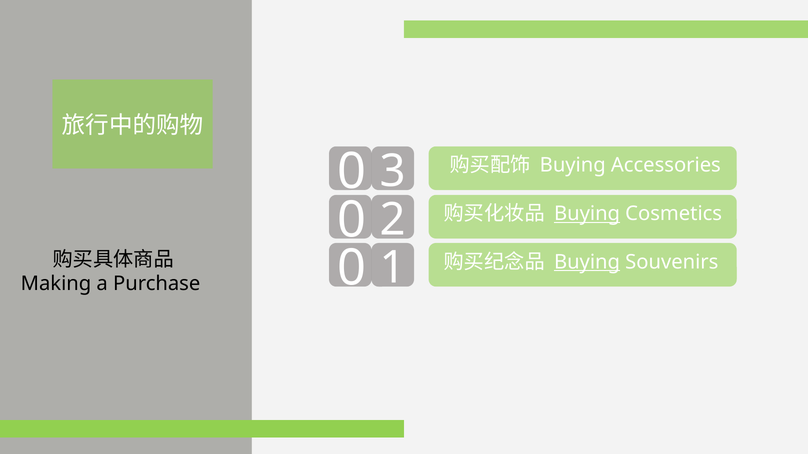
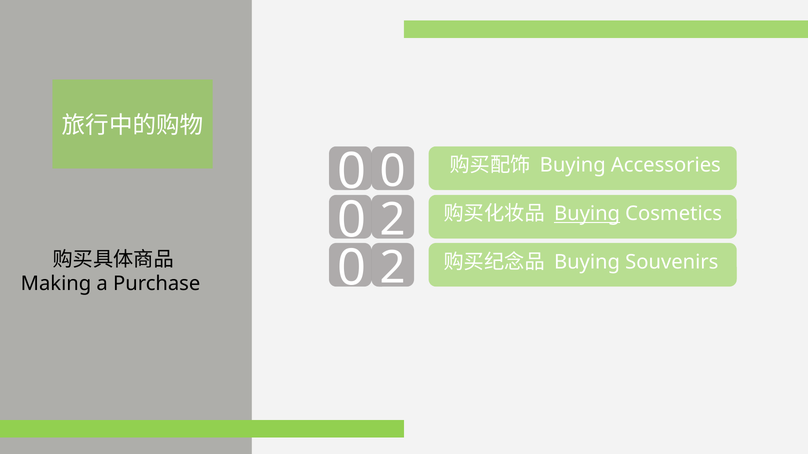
0 3: 3 -> 0 (393, 172)
1: 1 -> 2 (393, 268)
Buying underline: present -> none (587, 262)
